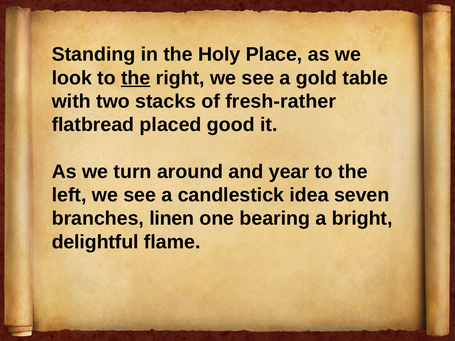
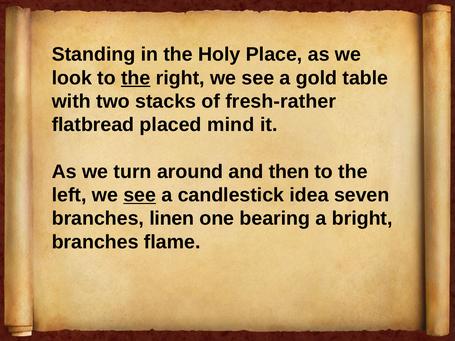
good: good -> mind (231, 125)
year: year -> then (289, 172)
see underline: none -> present (140, 195)
delightful: delightful -> branches (95, 242)
